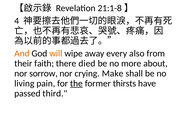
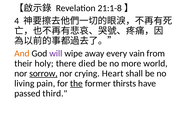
will colour: orange -> purple (56, 54)
also: also -> vain (137, 54)
faith: faith -> holy (44, 64)
about: about -> world (155, 64)
sorrow underline: none -> present (43, 74)
Make: Make -> Heart (113, 74)
